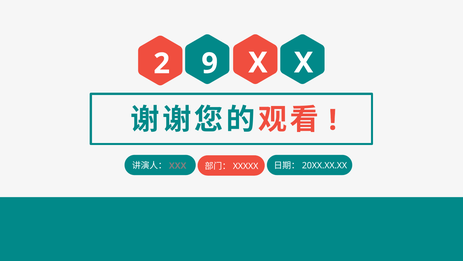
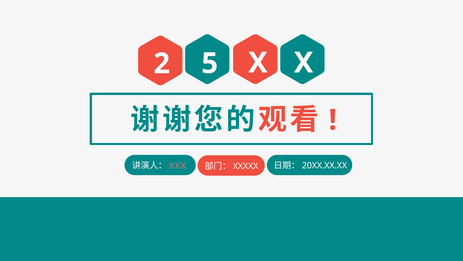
9: 9 -> 5 (210, 63)
